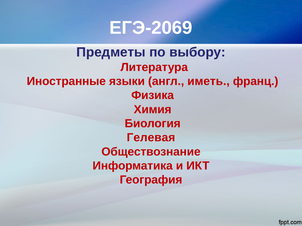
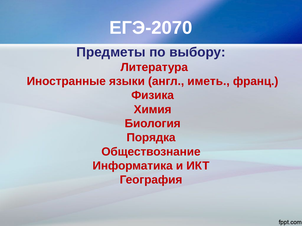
ЕГЭ-2069: ЕГЭ-2069 -> ЕГЭ-2070 (151, 28)
Гелевая: Гелевая -> Порядка (151, 138)
